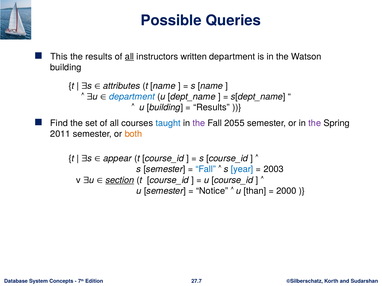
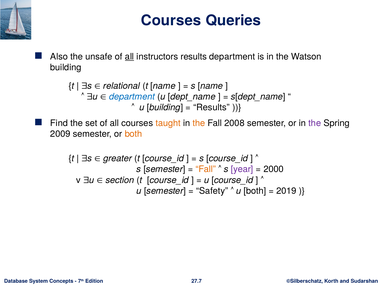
Possible: Possible -> Courses (171, 21)
This: This -> Also (59, 57)
the results: results -> unsafe (99, 57)
instructors written: written -> results (194, 57)
attributes: attributes -> relational (122, 86)
taught colour: blue -> orange (168, 123)
the colour: purple -> orange (199, 123)
2055: 2055 -> 2008 (234, 123)
2011: 2011 -> 2009 (60, 134)
appear: appear -> greater (118, 159)
Fall colour: blue -> orange (206, 170)
year colour: blue -> purple (242, 170)
2003: 2003 -> 2000 (274, 170)
section underline: present -> none (120, 180)
Notice: Notice -> Safety (212, 191)
u than: than -> both (255, 191)
2000: 2000 -> 2019 (286, 191)
